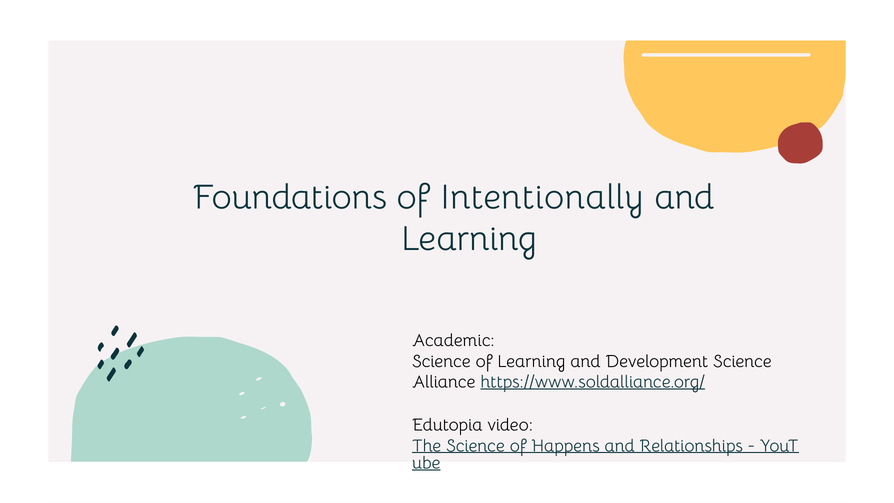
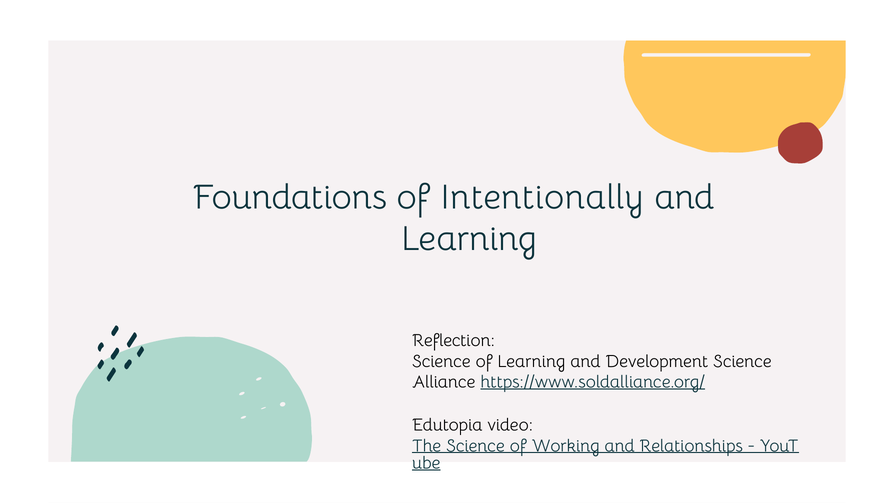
Academic: Academic -> Reflection (453, 340)
Happens: Happens -> Working (566, 446)
